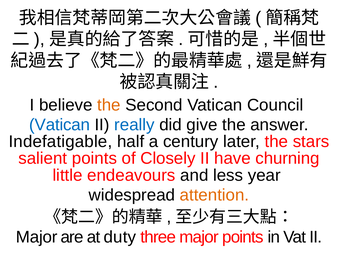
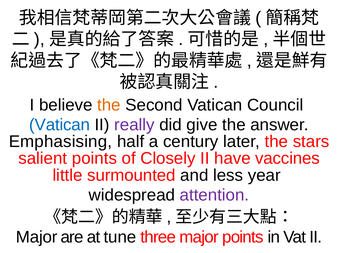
really colour: blue -> purple (134, 125)
Indefatigable: Indefatigable -> Emphasising (60, 142)
churning: churning -> vaccines (287, 159)
endeavours: endeavours -> surmounted (131, 176)
attention colour: orange -> purple (214, 195)
duty: duty -> tune (120, 238)
